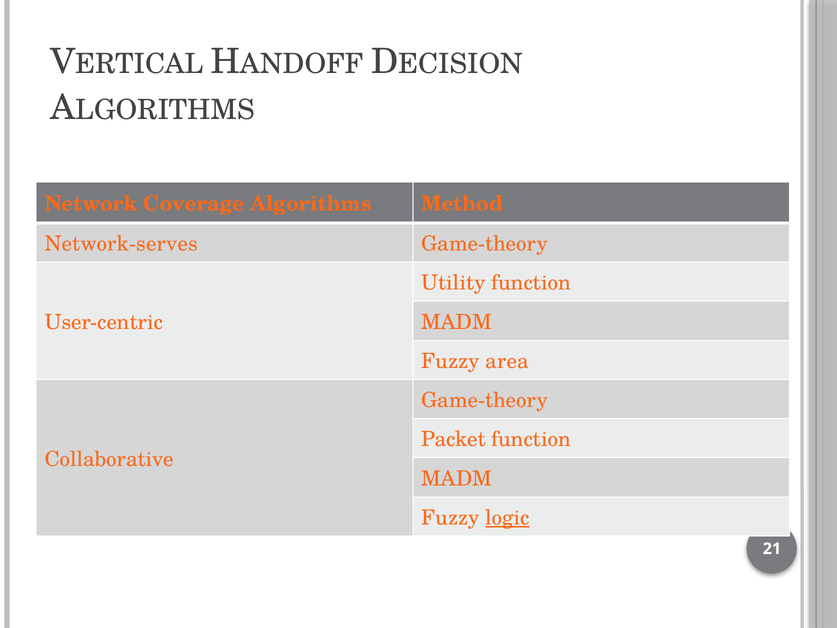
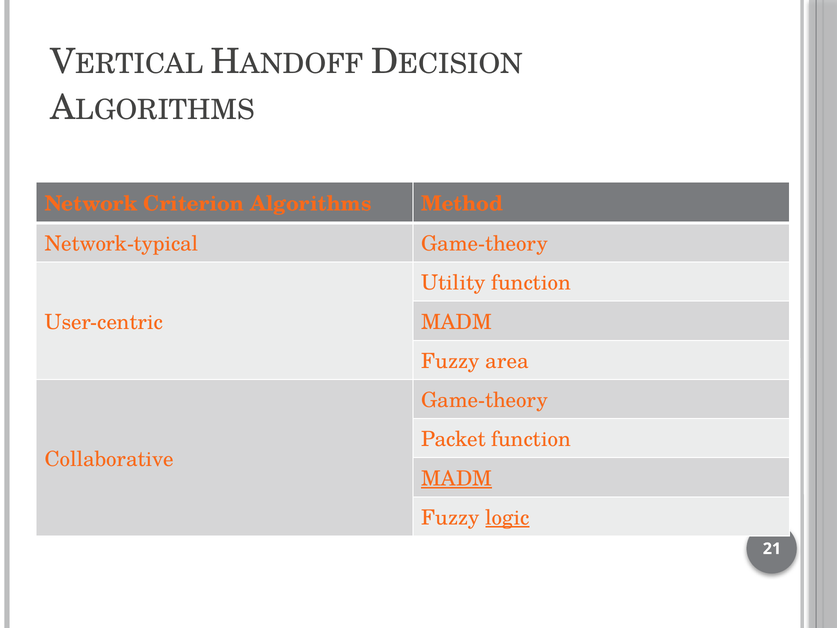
Coverage: Coverage -> Criterion (194, 204)
Network-serves: Network-serves -> Network-typical (121, 244)
MADM underline: none -> present (457, 479)
